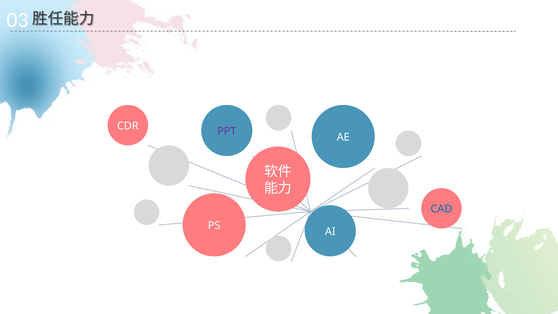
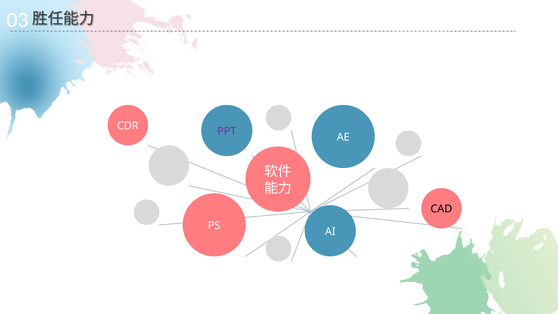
CAD colour: blue -> black (441, 209)
